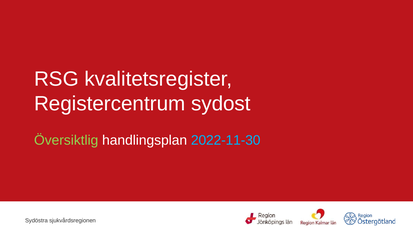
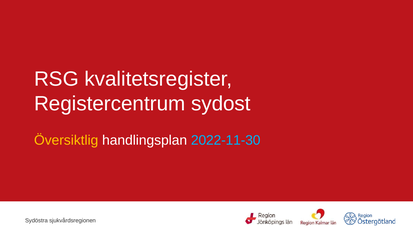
Översiktlig colour: light green -> yellow (66, 141)
